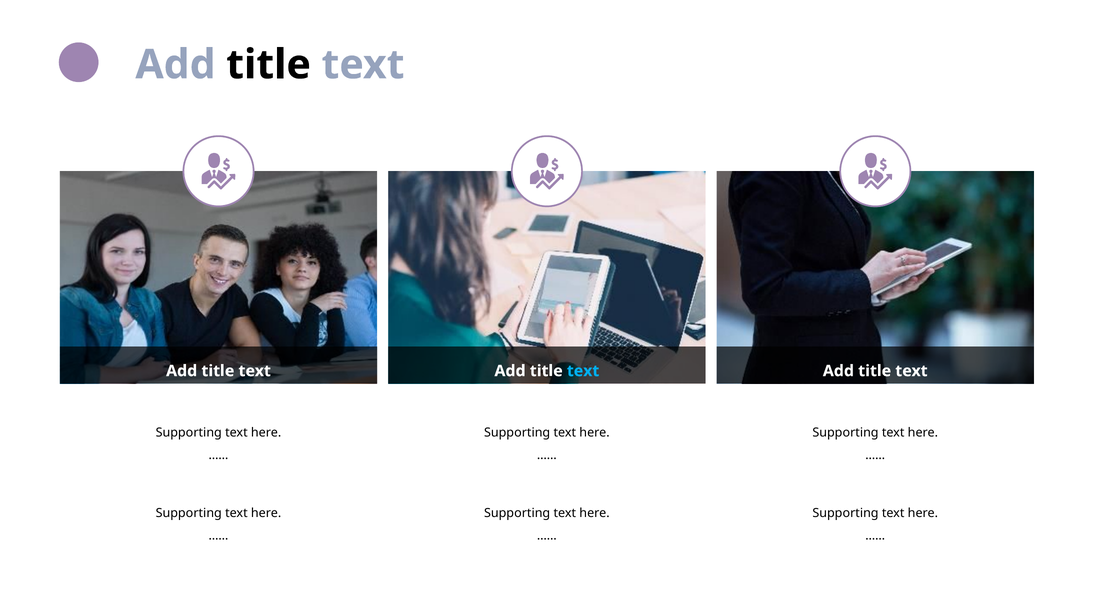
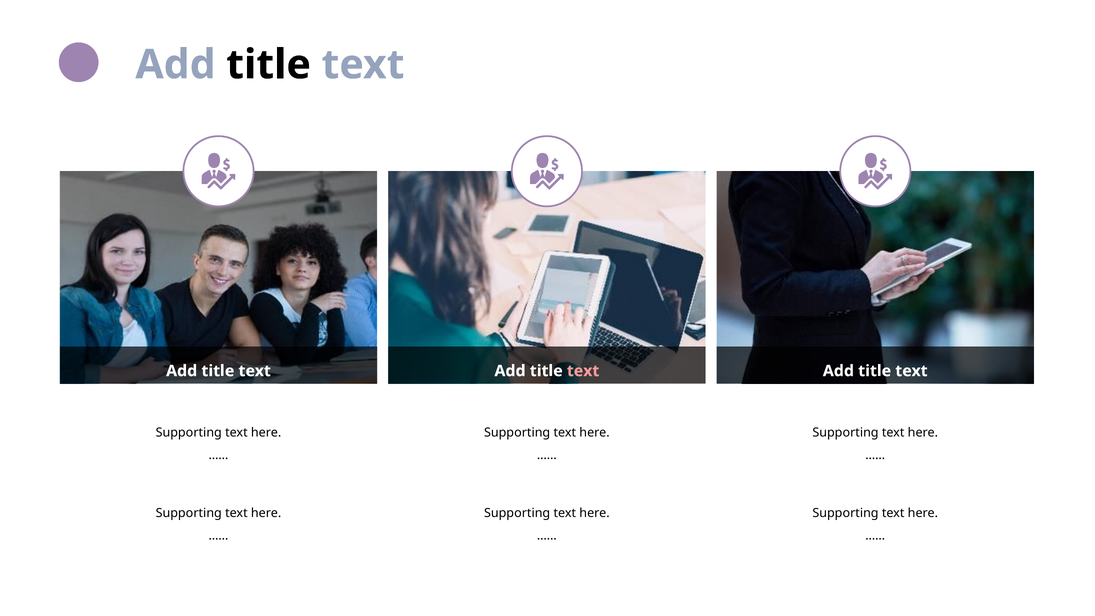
text colour: light blue -> pink (583, 371)
